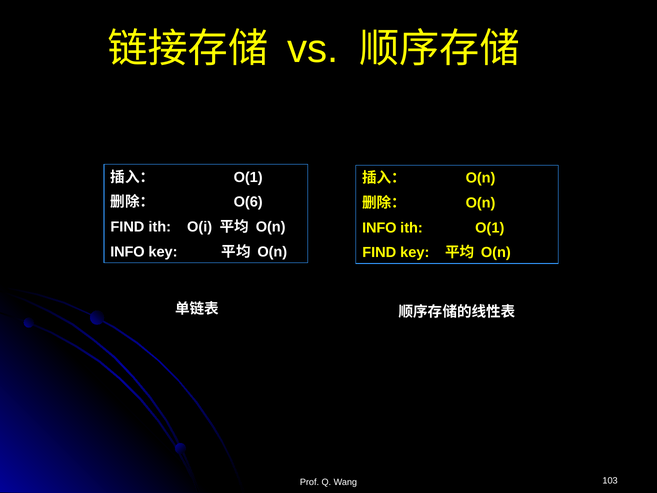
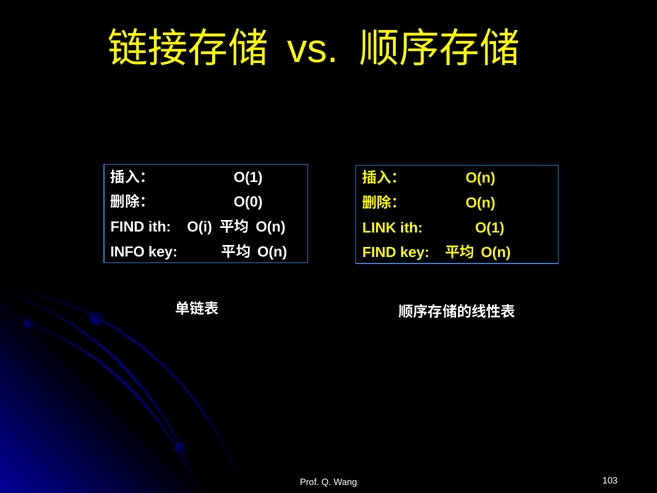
O(6: O(6 -> O(0 (248, 202)
INFO: INFO -> LINK (379, 228)
